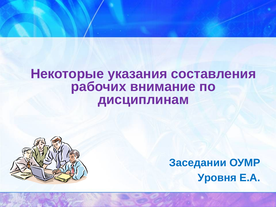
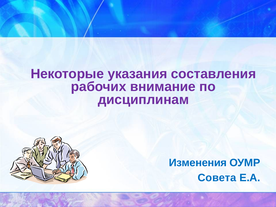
Заседании: Заседании -> Изменения (198, 163)
Уровня: Уровня -> Совета (217, 178)
